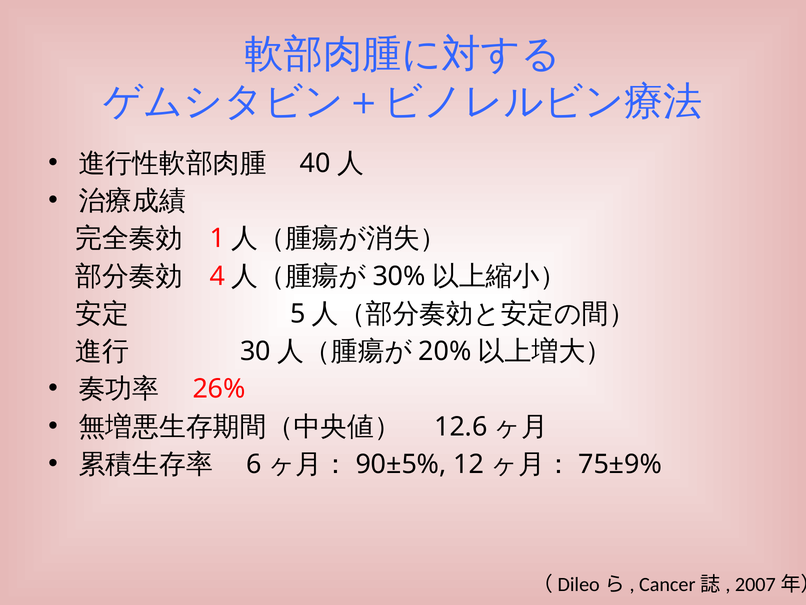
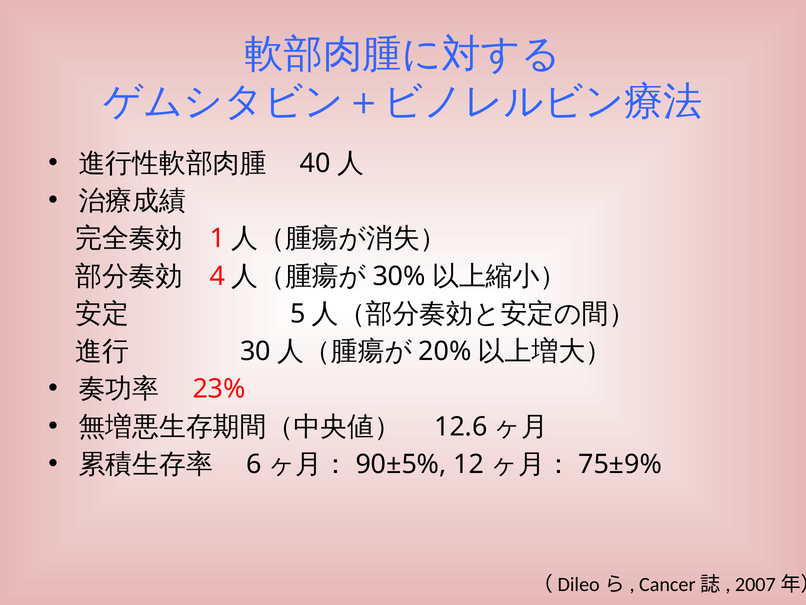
26%: 26% -> 23% (219, 389)
